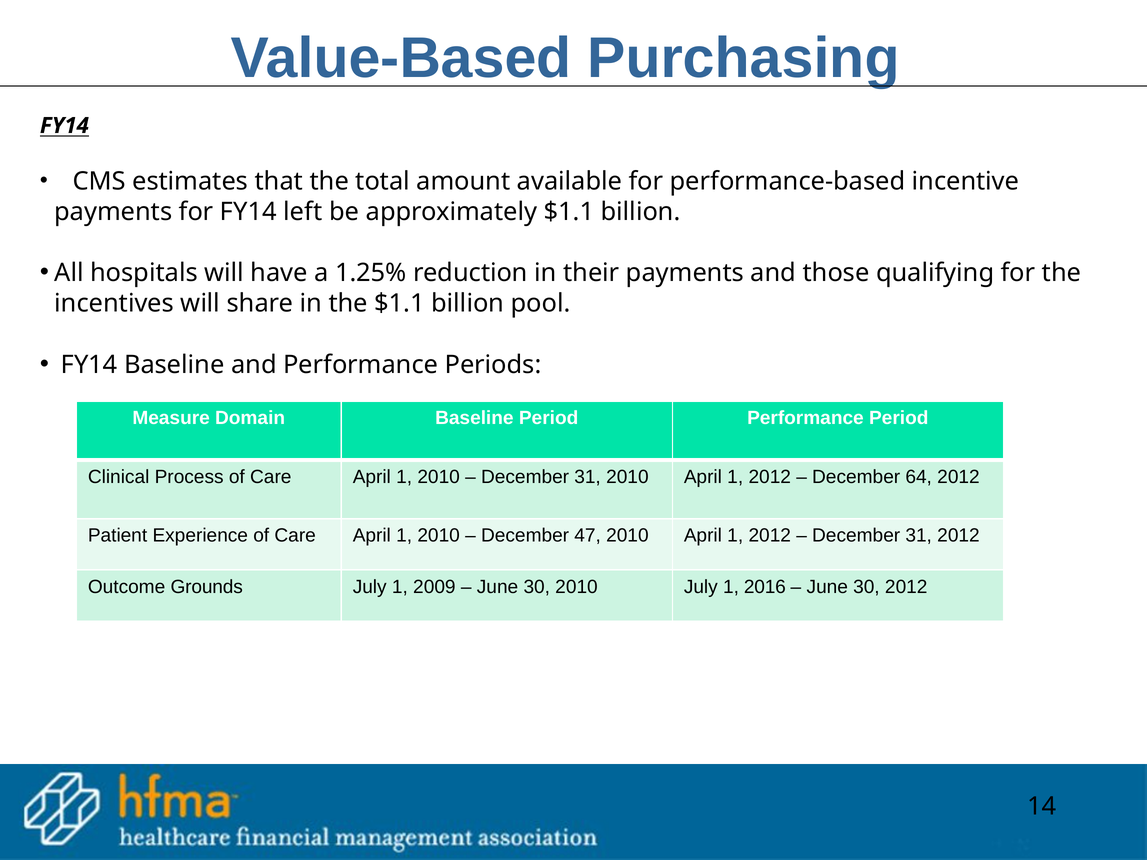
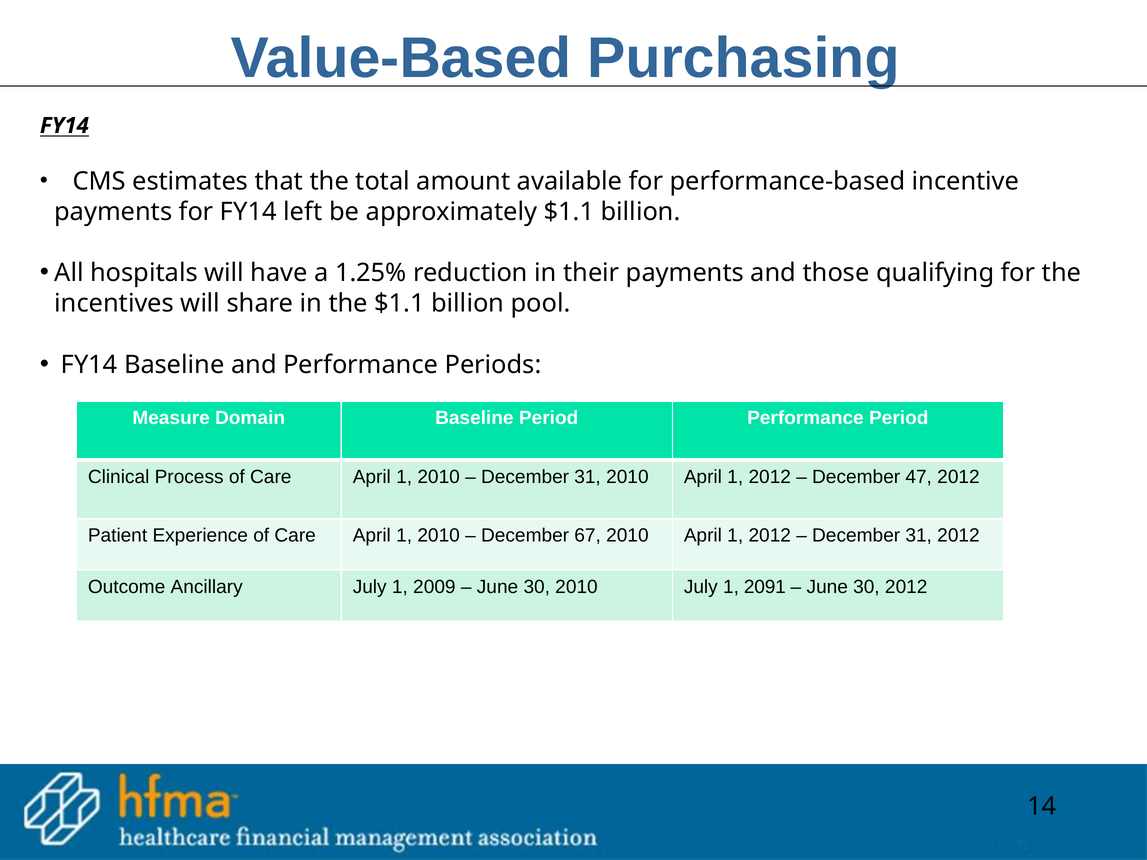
64: 64 -> 47 (919, 477)
47: 47 -> 67 (588, 536)
Grounds: Grounds -> Ancillary (207, 587)
2016: 2016 -> 2091 (765, 587)
